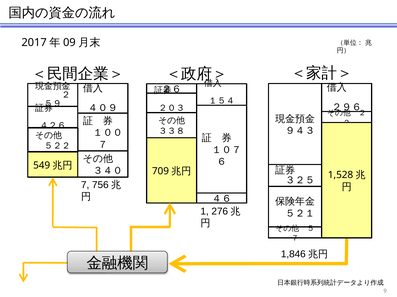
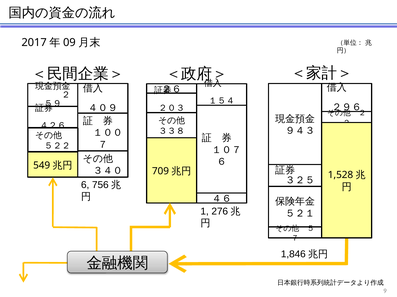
7: 7 -> 6 (85, 185)
